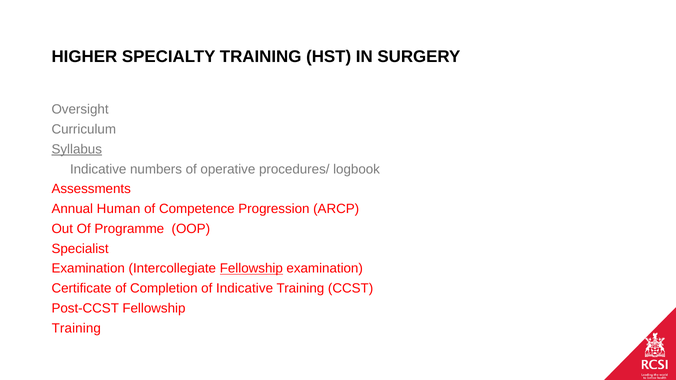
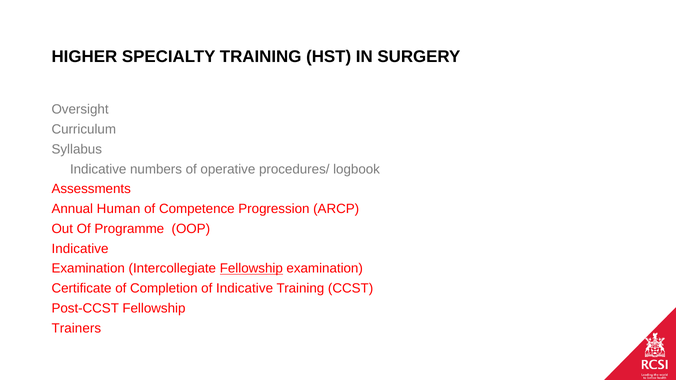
Syllabus underline: present -> none (77, 149)
Specialist: Specialist -> Indicative (80, 249)
Training: Training -> Trainers (76, 328)
